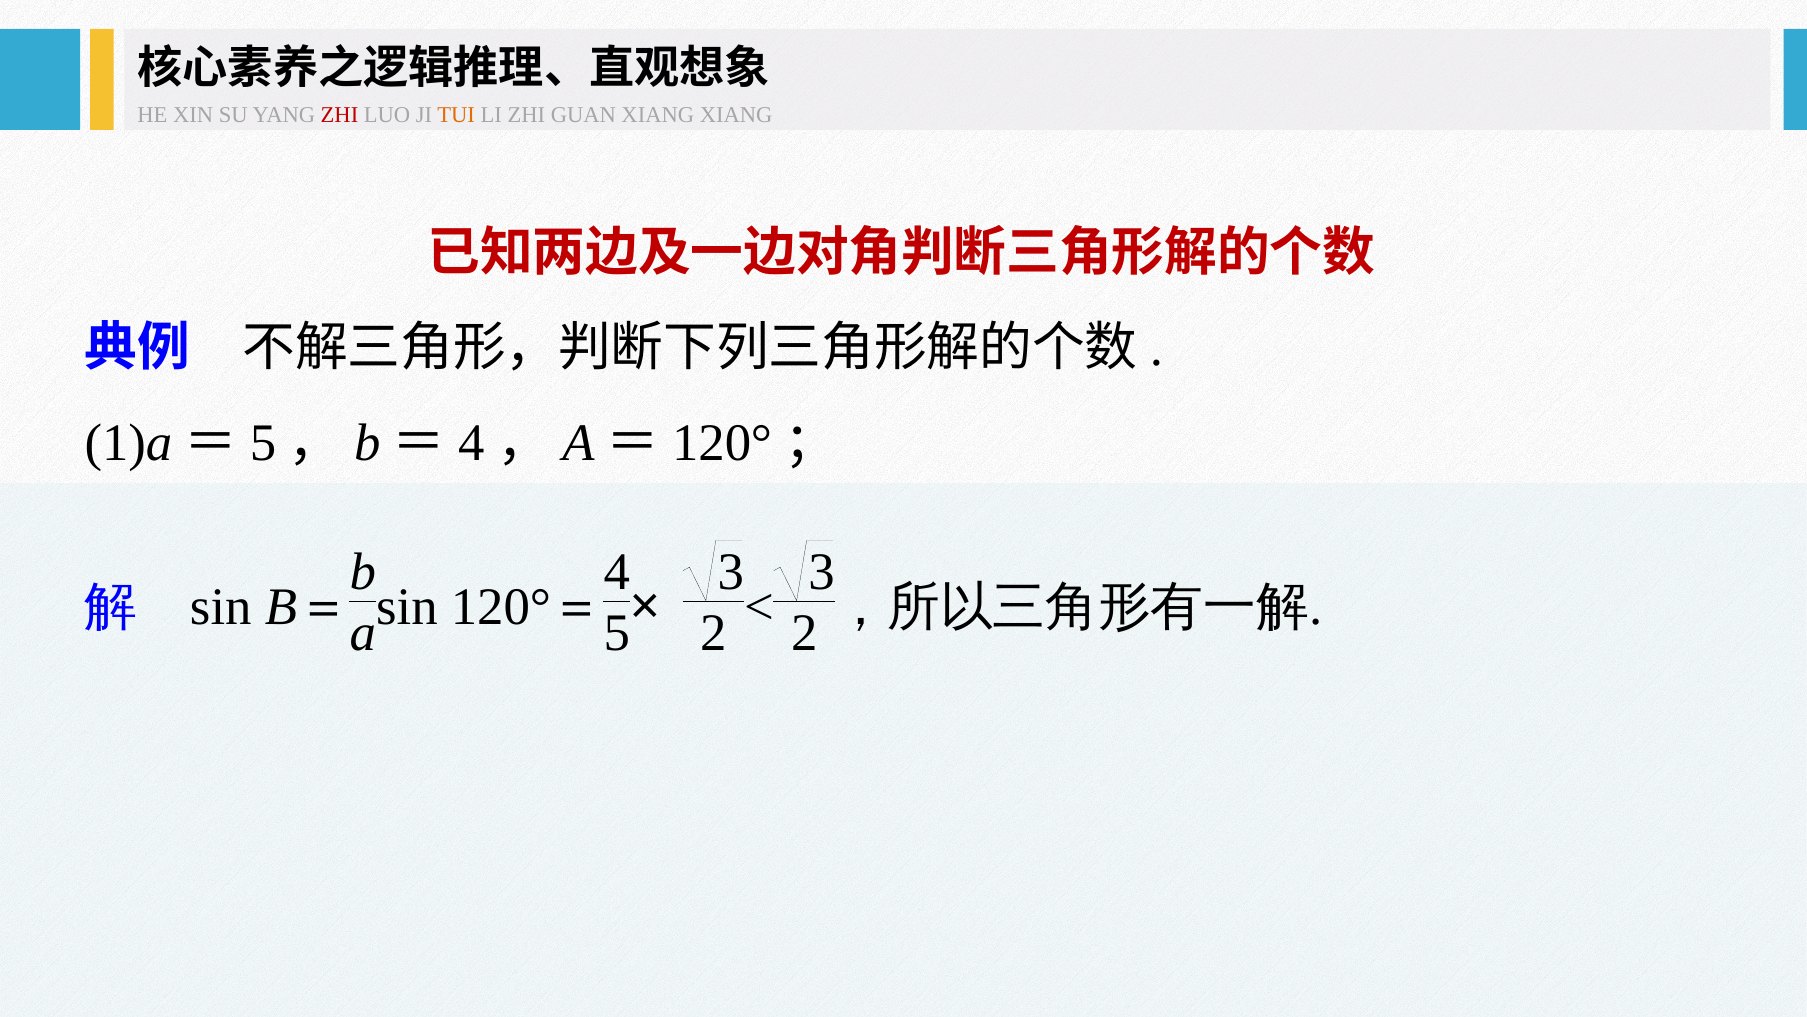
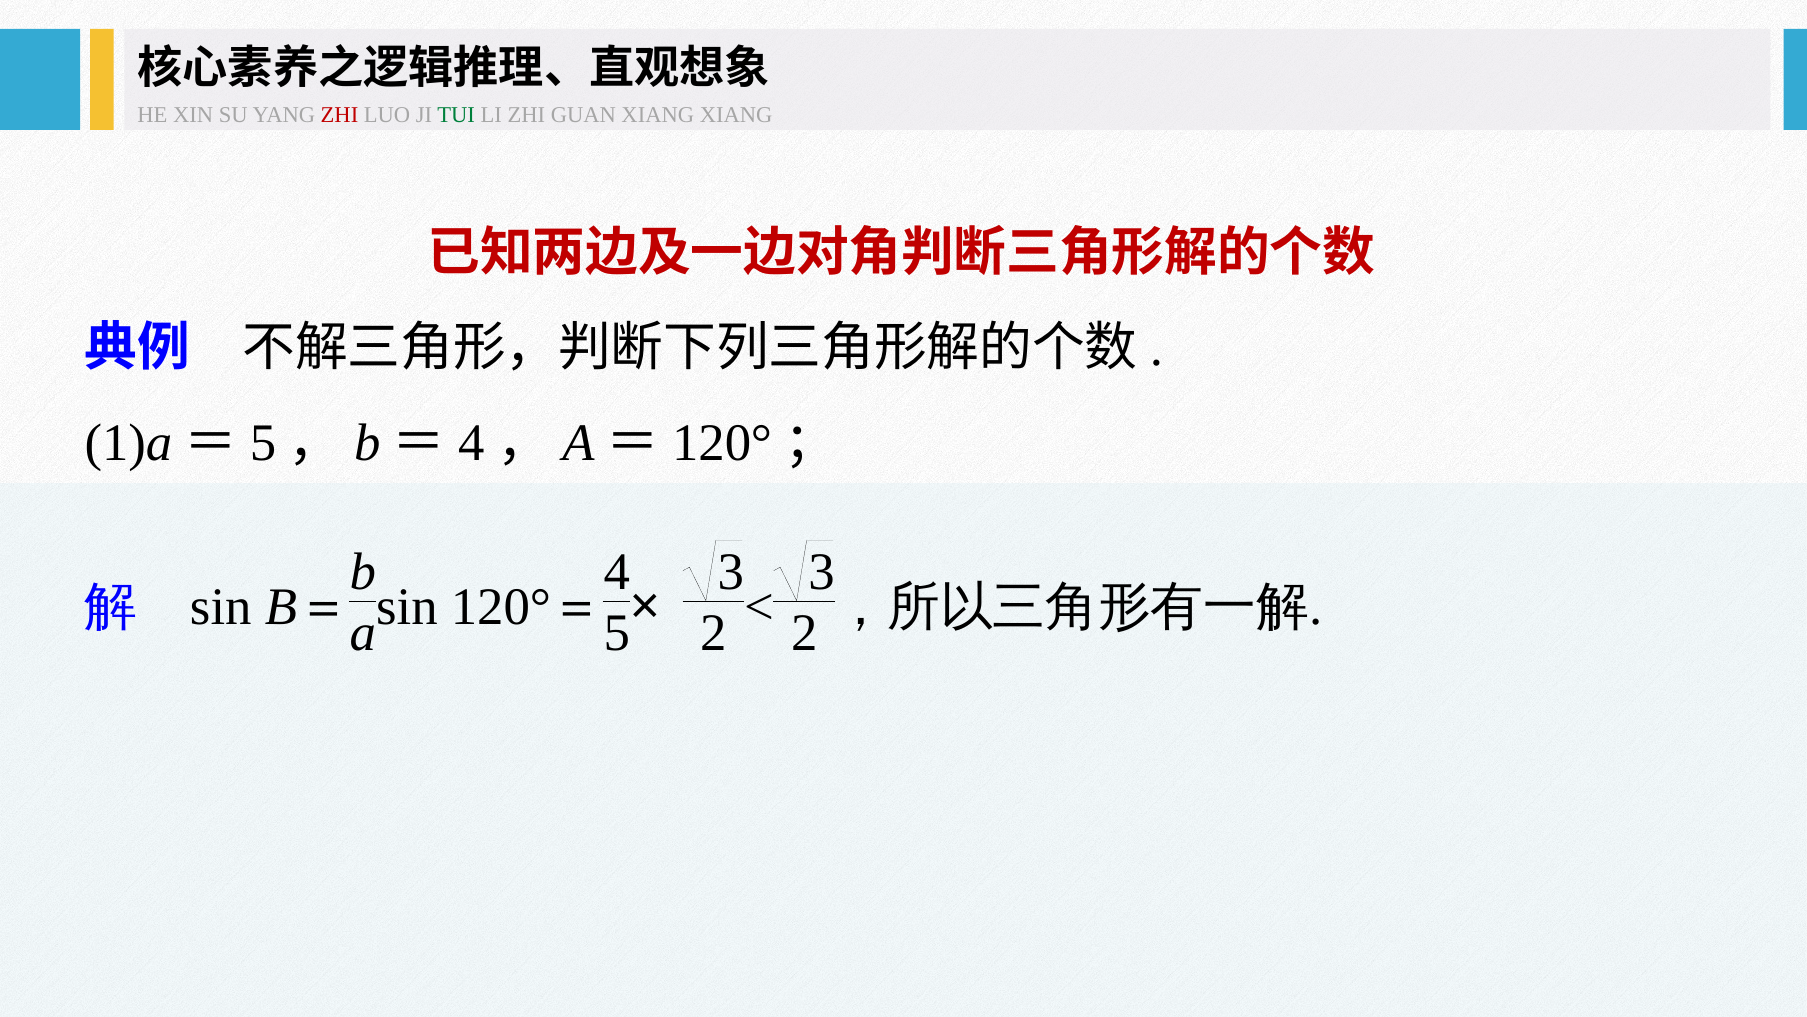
TUI colour: orange -> green (456, 115)
